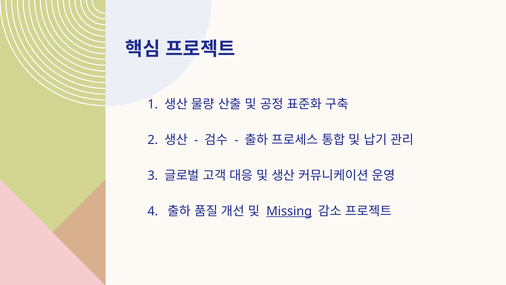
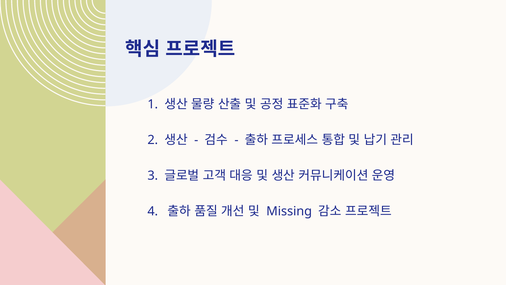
Missing underline: present -> none (289, 211)
